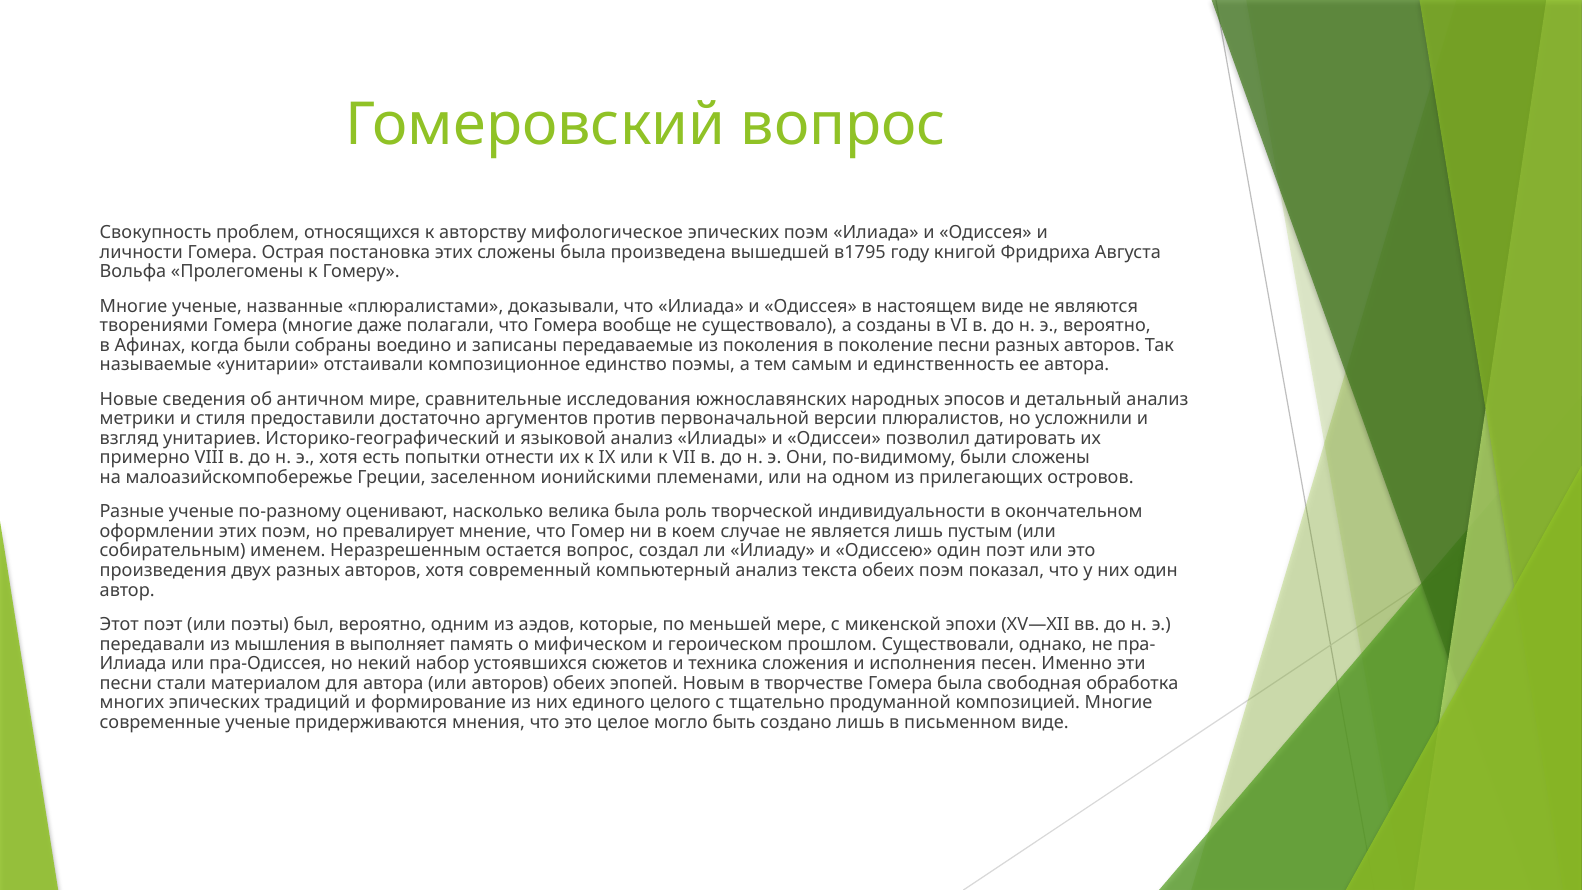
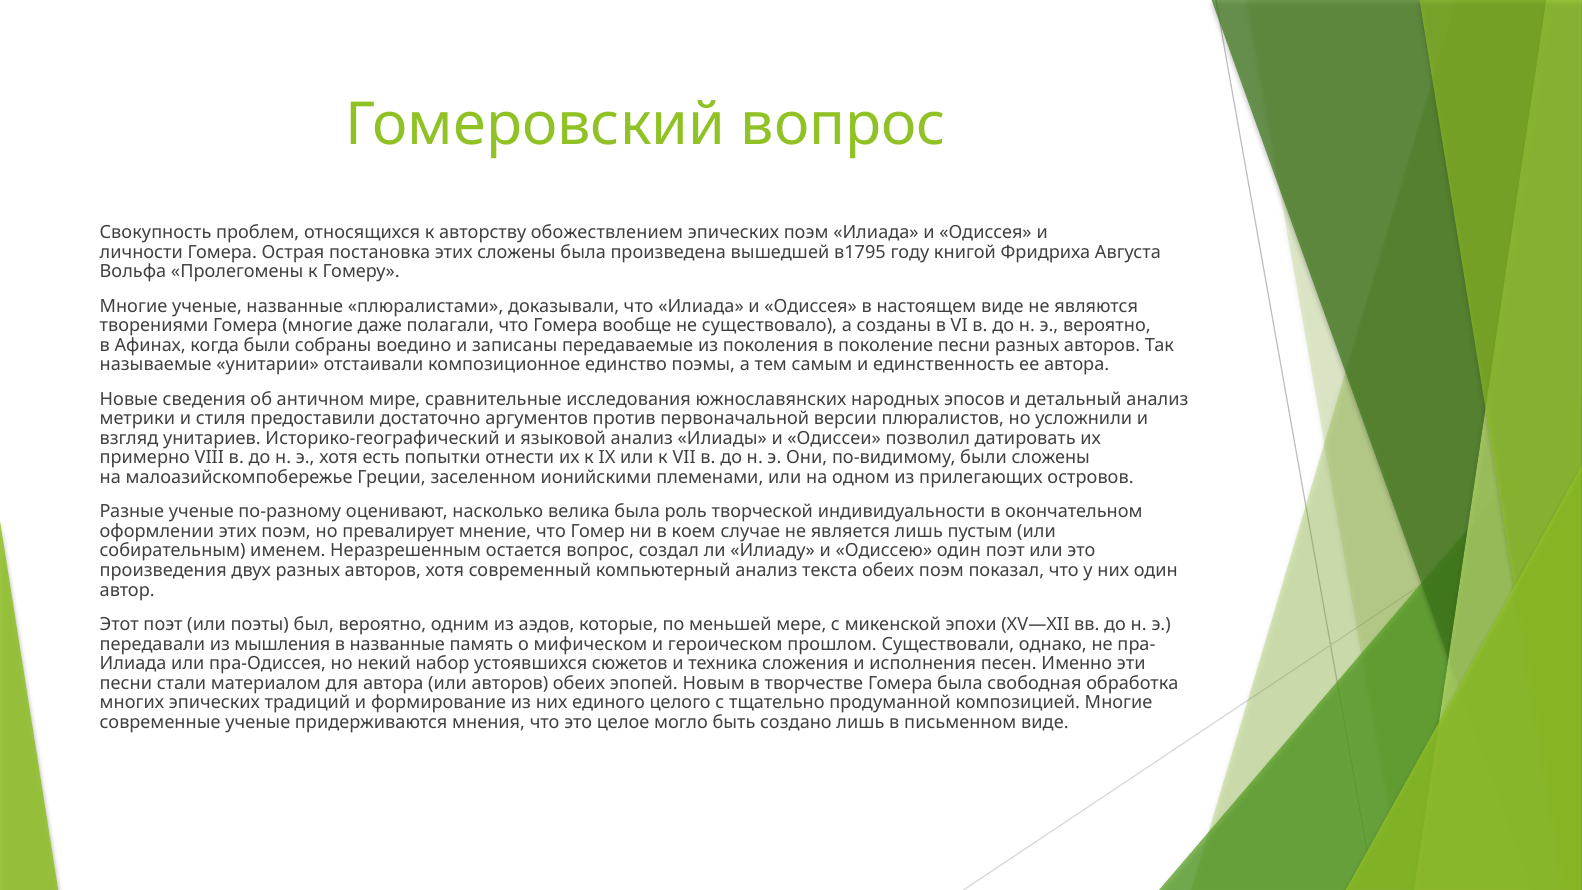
мифологическое: мифологическое -> обожествлением (607, 232)
в выполняет: выполняет -> названные (397, 644)
